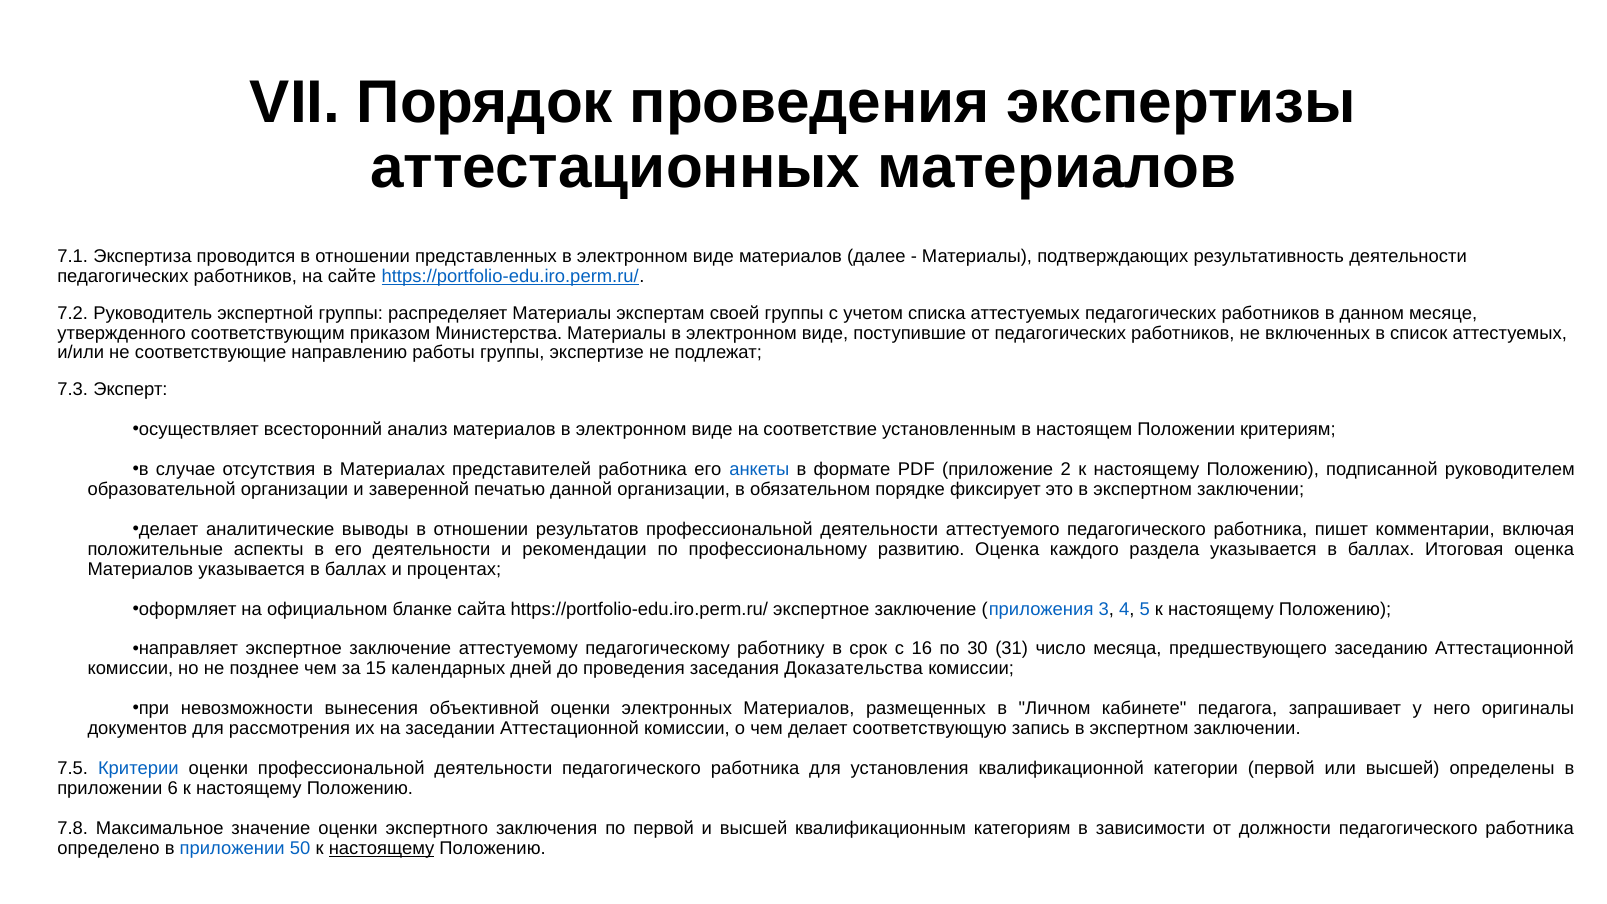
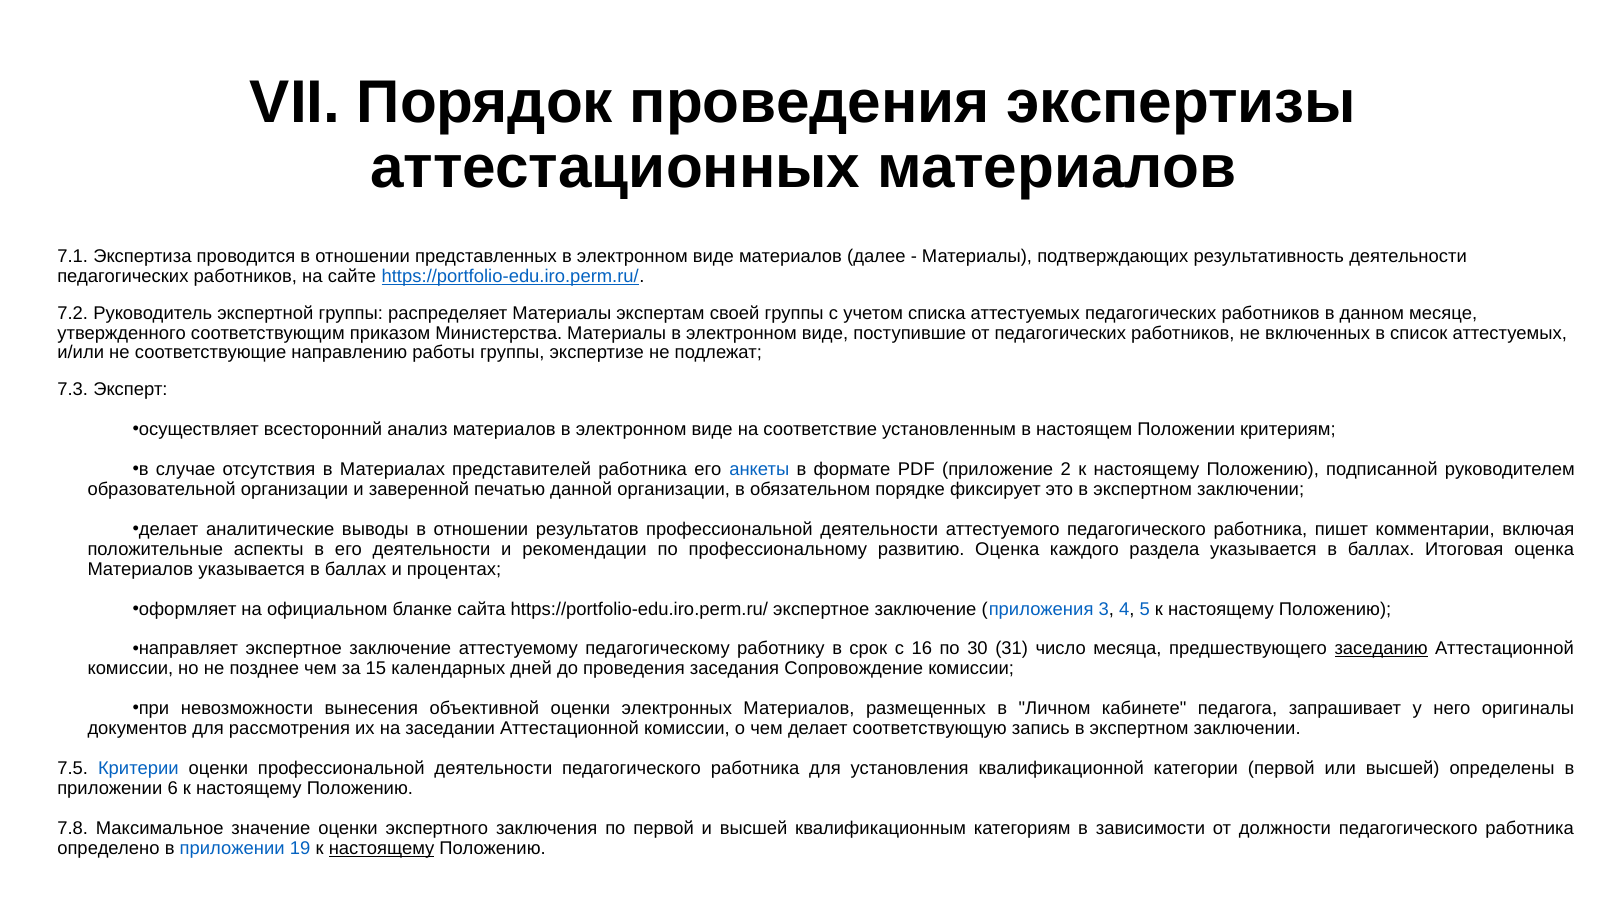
заседанию underline: none -> present (1381, 649)
Доказательства: Доказательства -> Сопровождение (854, 669)
50: 50 -> 19 (300, 848)
